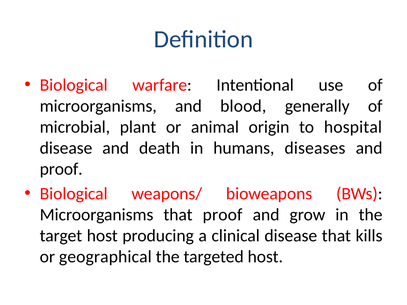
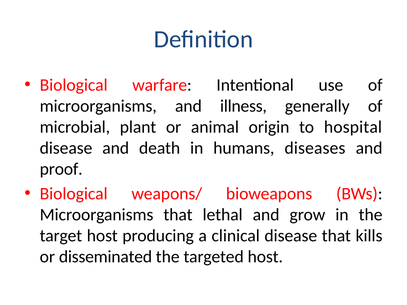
blood: blood -> illness (243, 106)
that proof: proof -> lethal (223, 215)
geographical: geographical -> disseminated (106, 257)
